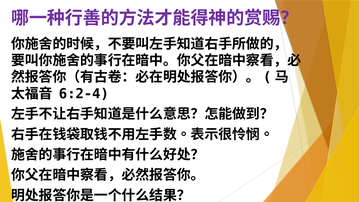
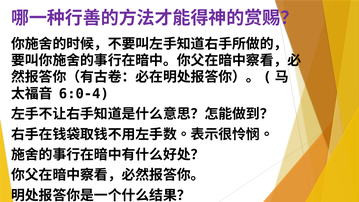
6:2-4: 6:2-4 -> 6:0-4 (84, 94)
